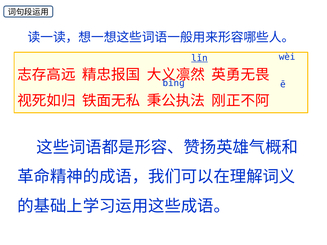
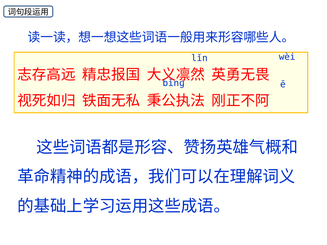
lǐn underline: present -> none (199, 58)
